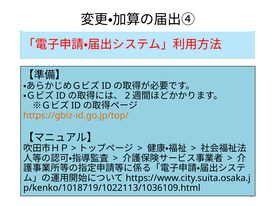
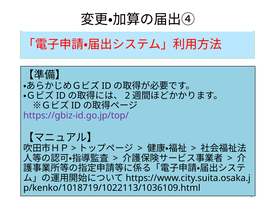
https://gbiz-id.go.jp/top/ colour: orange -> purple (76, 115)
